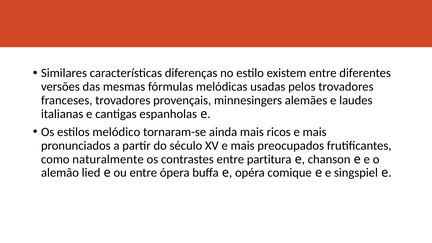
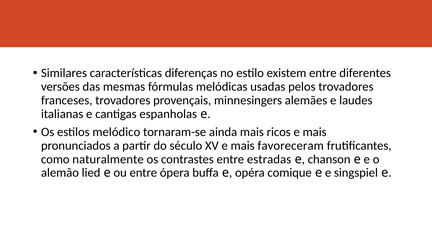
preocupados: preocupados -> favoreceram (291, 146)
partitura: partitura -> estradas (269, 159)
